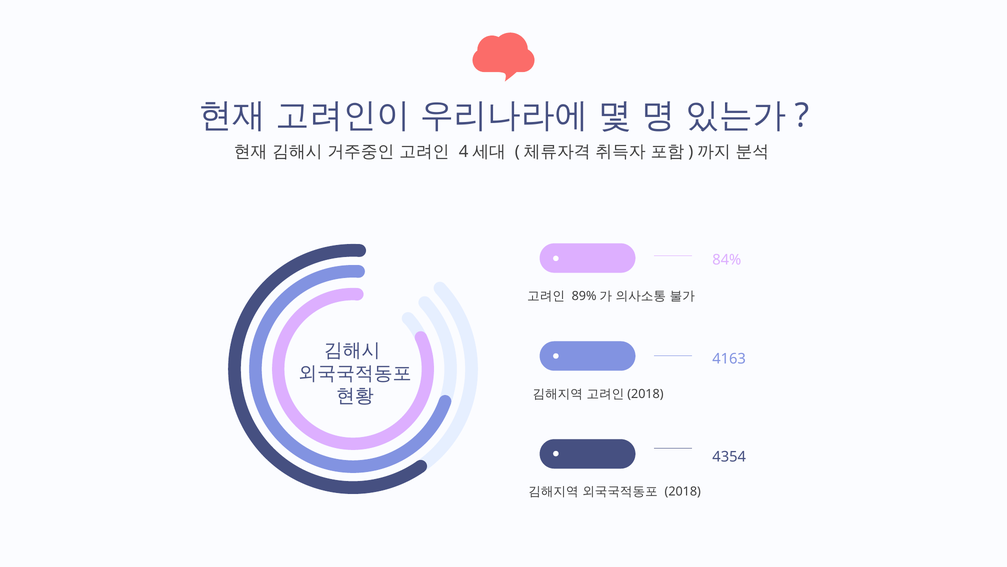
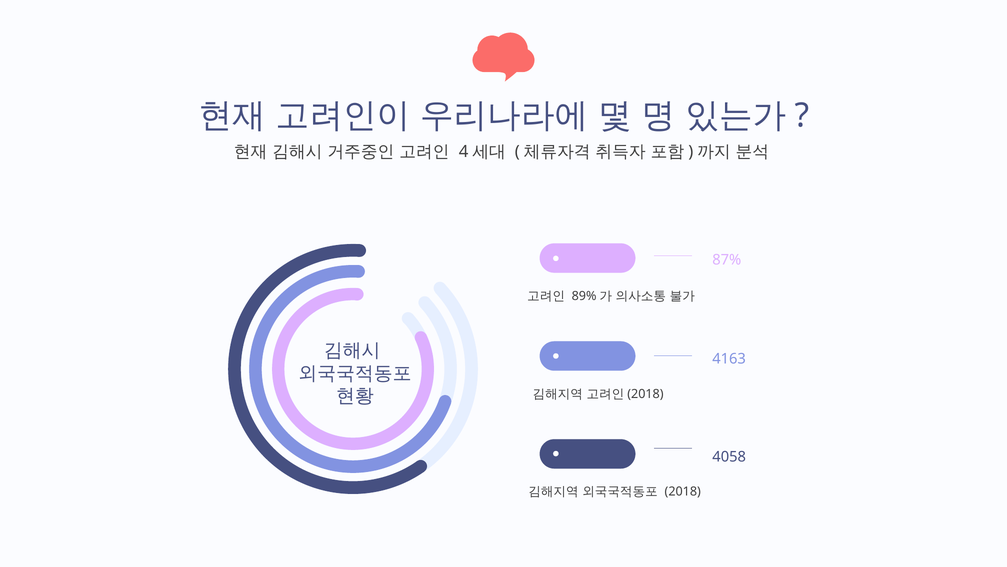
84%: 84% -> 87% (727, 260)
4354: 4354 -> 4058 (729, 456)
